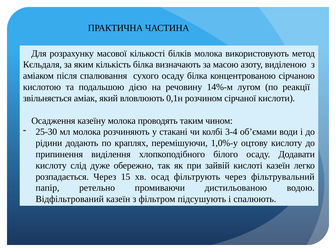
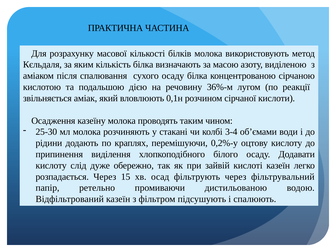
14%-м: 14%-м -> 36%-м (220, 87)
1,0%-у: 1,0%-у -> 0,2%-у (224, 143)
